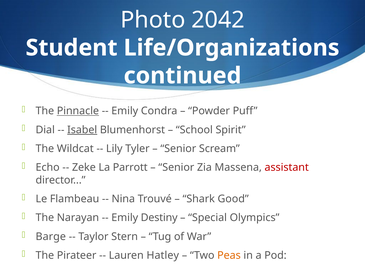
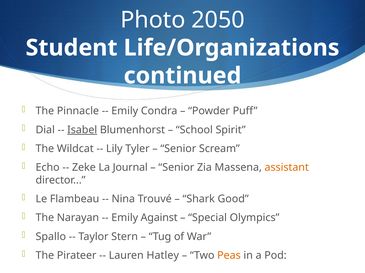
2042: 2042 -> 2050 (218, 20)
Pinnacle underline: present -> none (78, 111)
Parrott: Parrott -> Journal (130, 168)
assistant colour: red -> orange (287, 168)
Destiny: Destiny -> Against (159, 218)
Barge: Barge -> Spallo (51, 237)
